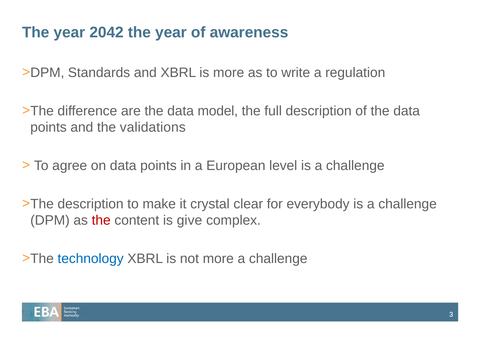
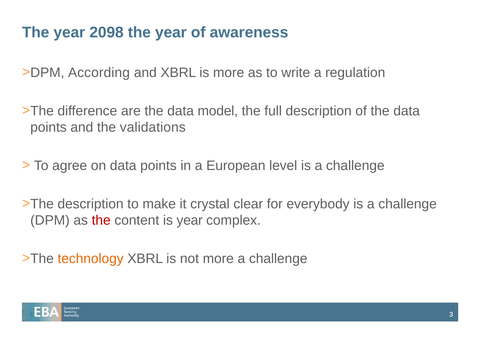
2042: 2042 -> 2098 (107, 32)
Standards: Standards -> According (99, 73)
is give: give -> year (190, 220)
technology colour: blue -> orange (91, 258)
